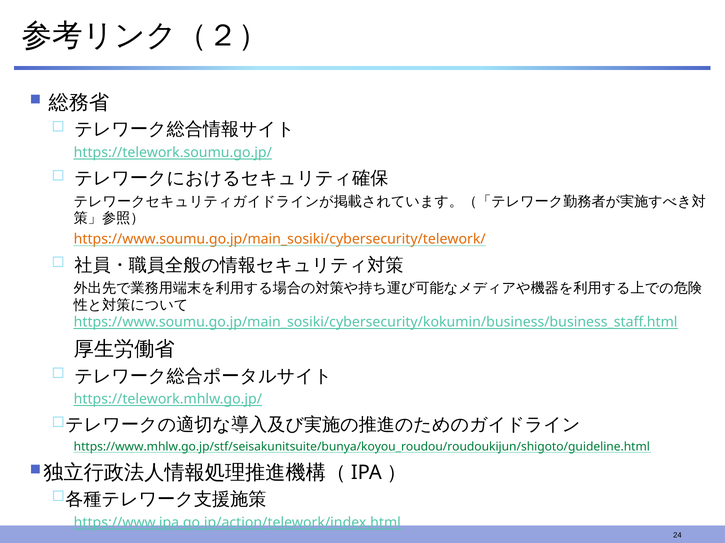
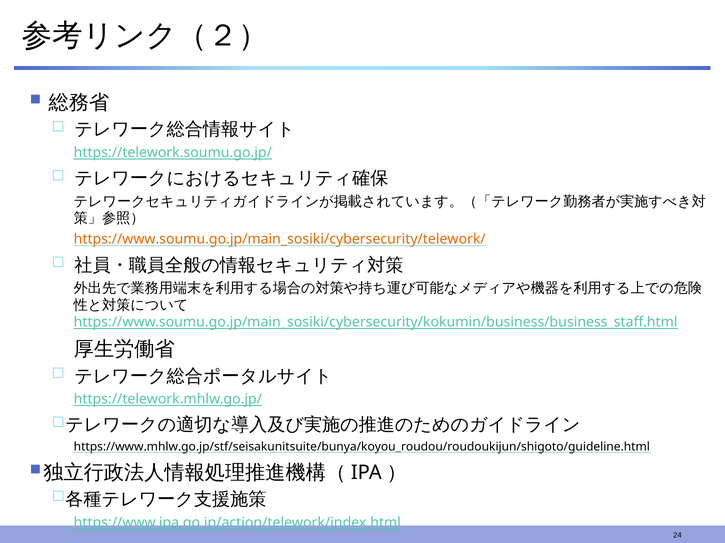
https://www.mhlw.go.jp/stf/seisakunitsuite/bunya/koyou_roudou/roudoukijun/shigoto/guideline.html colour: green -> black (362, 447)
